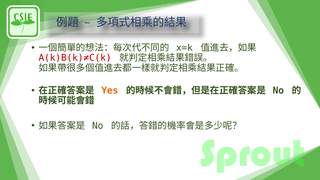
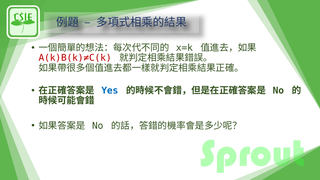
Yes colour: orange -> blue (110, 91)
